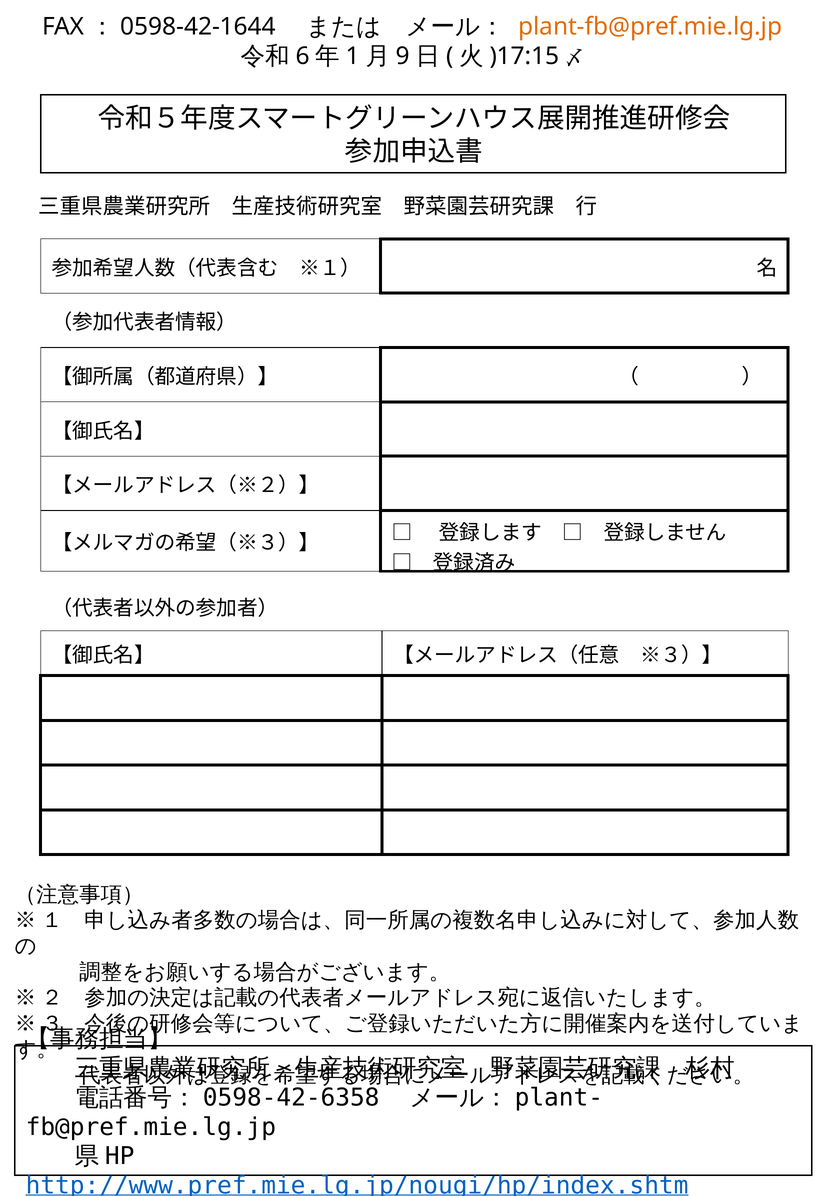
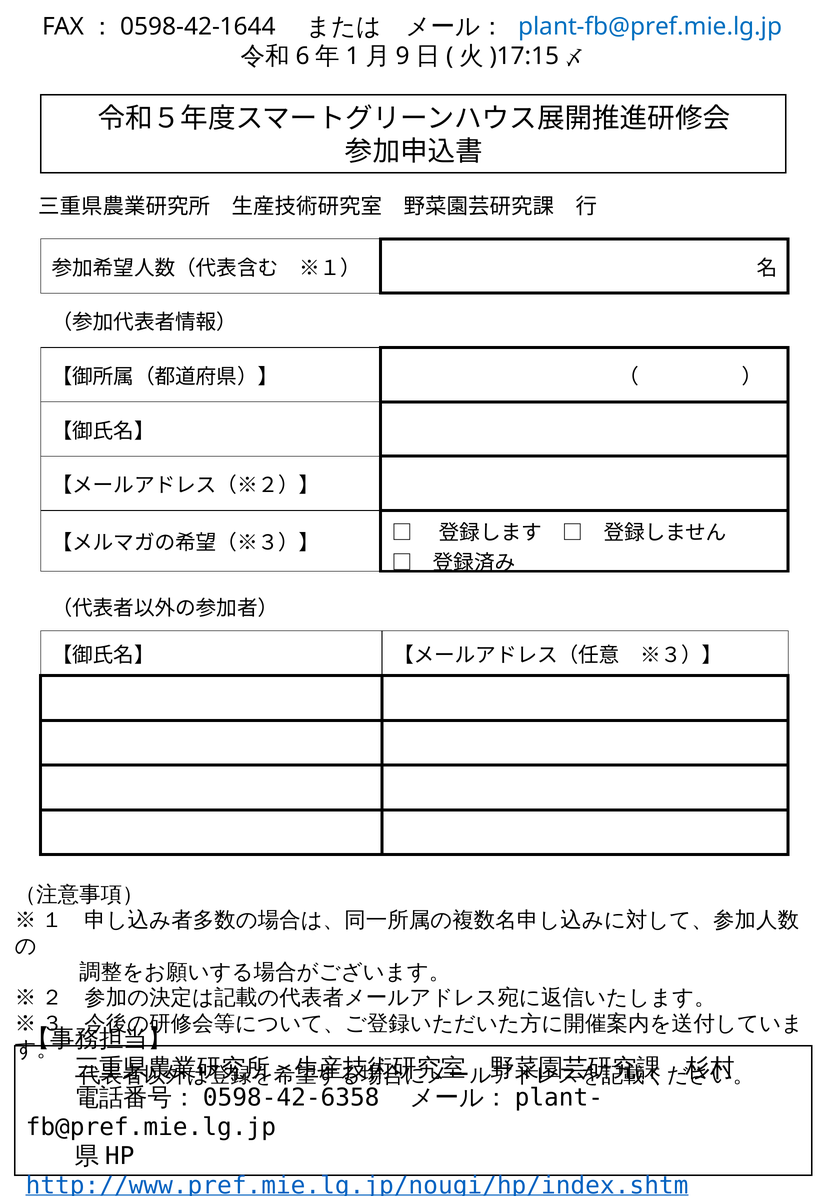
plant-fb@pref.mie.lg.jp colour: orange -> blue (650, 27)
